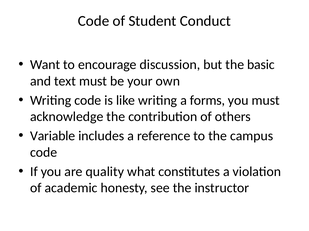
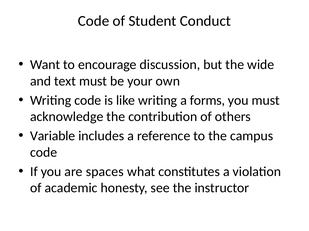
basic: basic -> wide (261, 65)
quality: quality -> spaces (105, 172)
